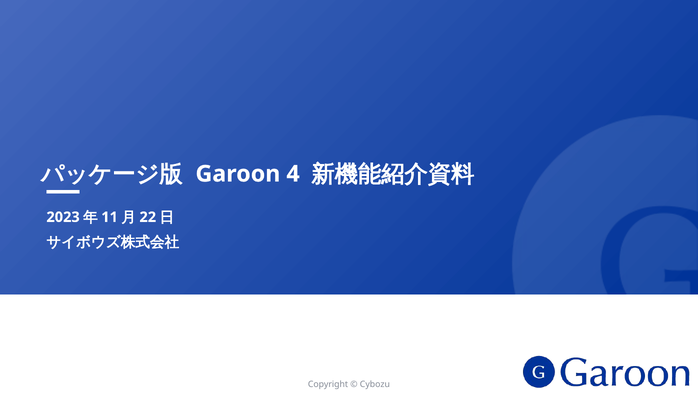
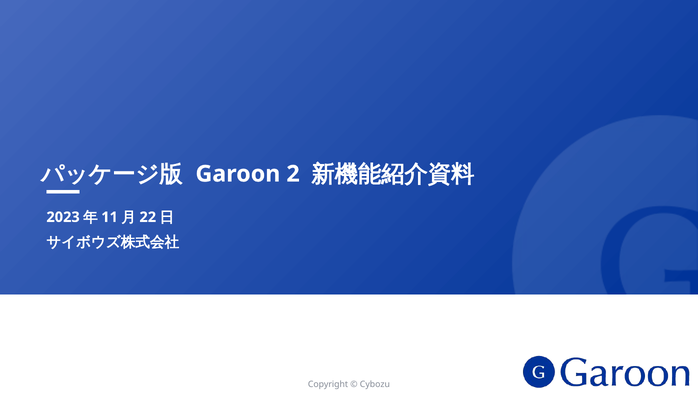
4: 4 -> 2 (293, 174)
